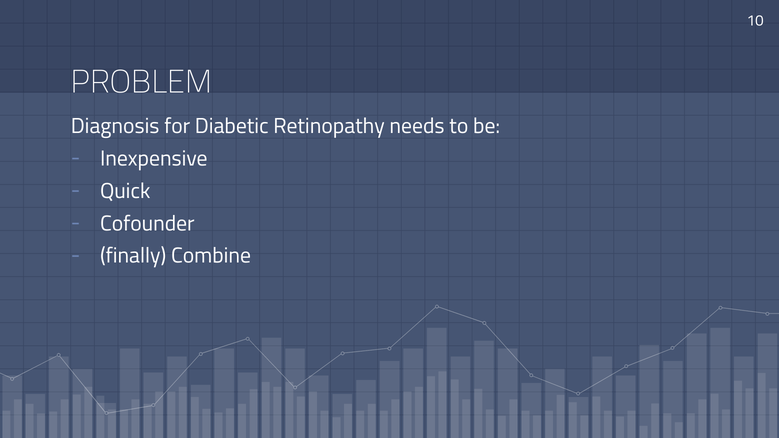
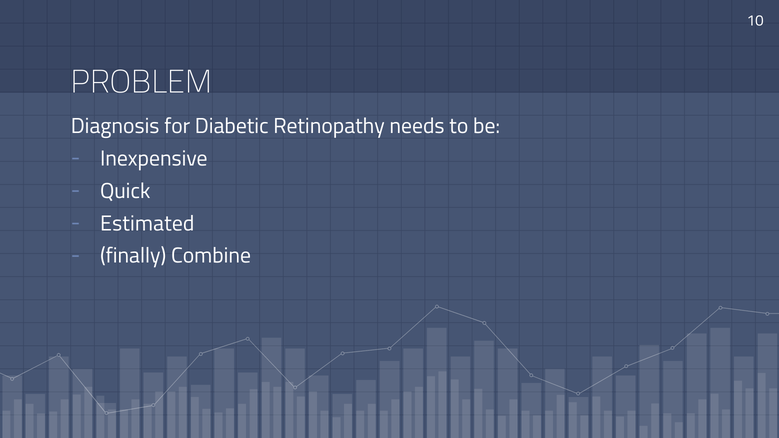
Cofounder: Cofounder -> Estimated (147, 223)
